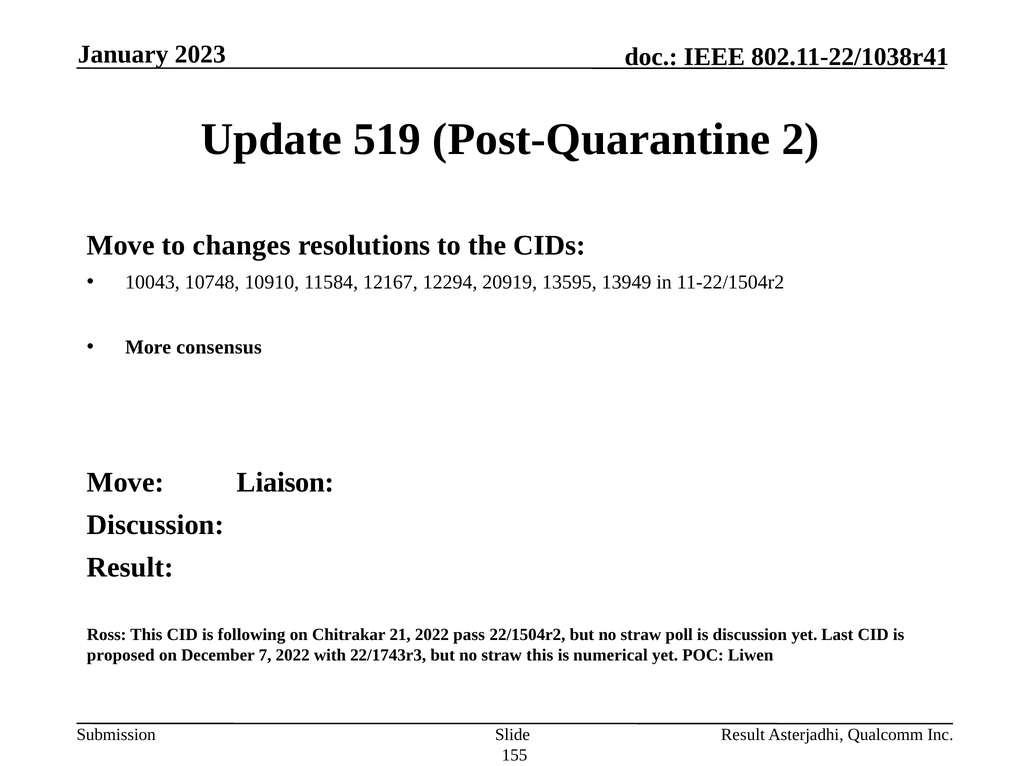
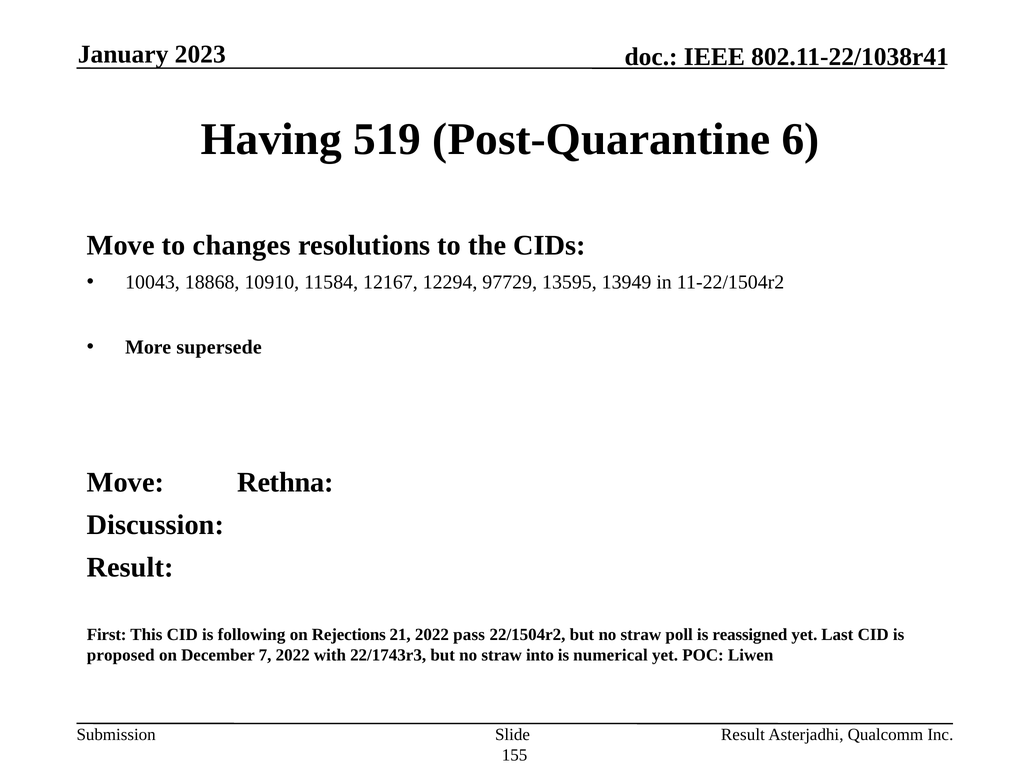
Update: Update -> Having (271, 139)
2: 2 -> 6 (801, 139)
10748: 10748 -> 18868 (212, 282)
20919: 20919 -> 97729 (510, 282)
consensus: consensus -> supersede (219, 347)
Liaison: Liaison -> Rethna (286, 482)
Ross: Ross -> First (107, 635)
Chitrakar: Chitrakar -> Rejections (349, 635)
is discussion: discussion -> reassigned (750, 635)
straw this: this -> into (540, 655)
